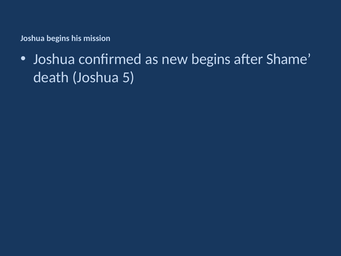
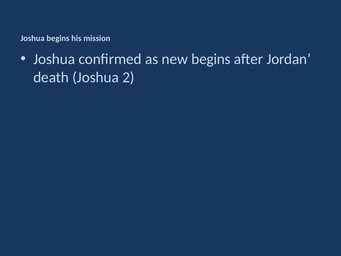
Shame: Shame -> Jordan (289, 59)
5: 5 -> 2 (128, 77)
